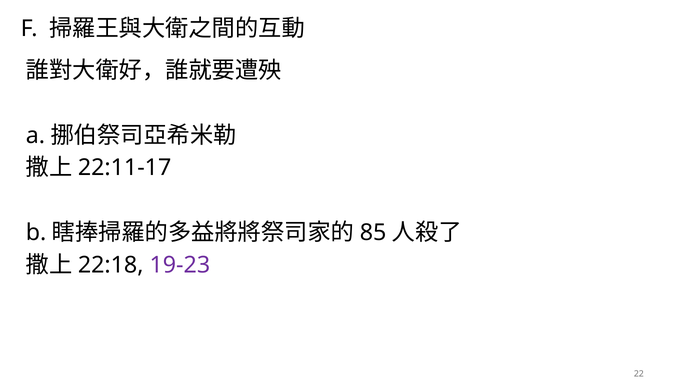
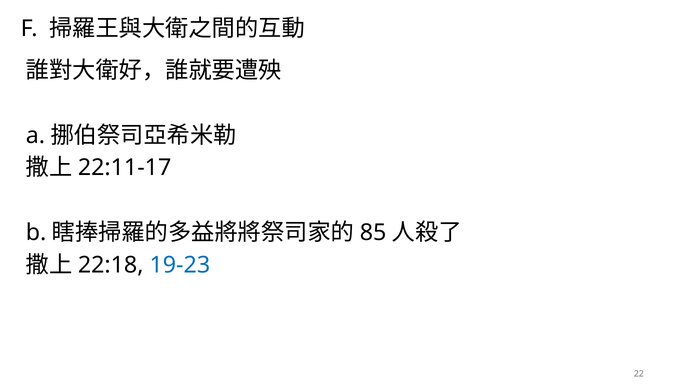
19-23 colour: purple -> blue (180, 265)
